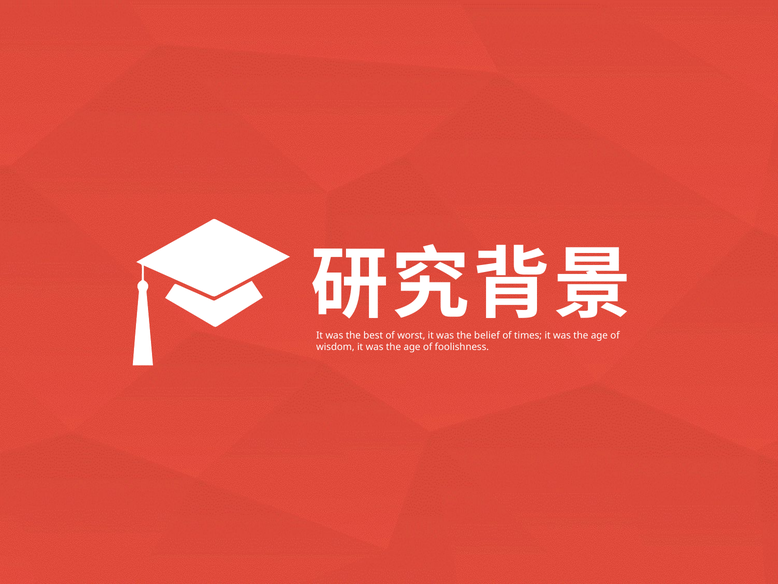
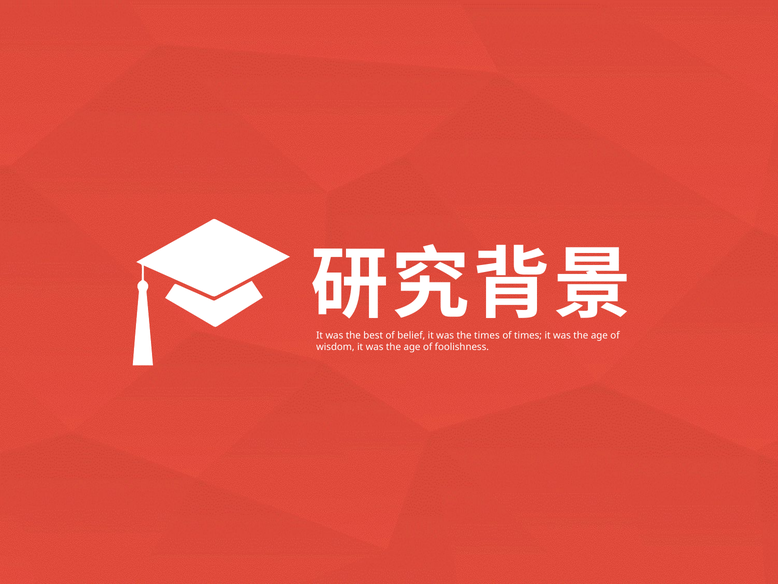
worst: worst -> belief (411, 335)
the belief: belief -> times (487, 335)
